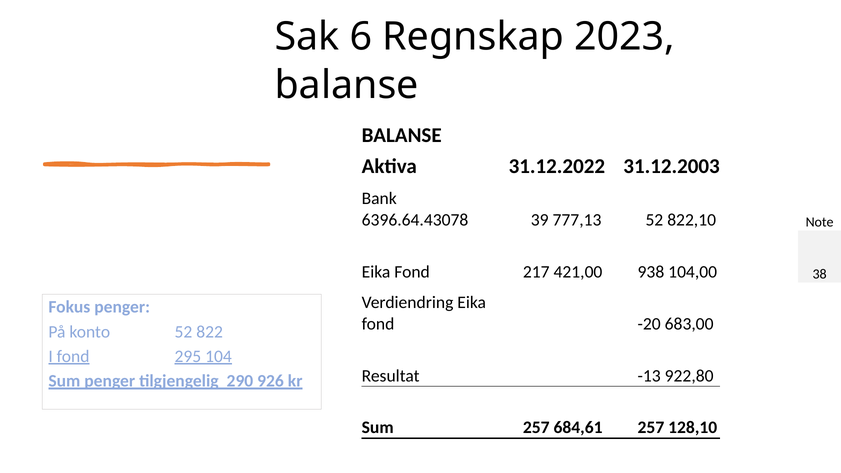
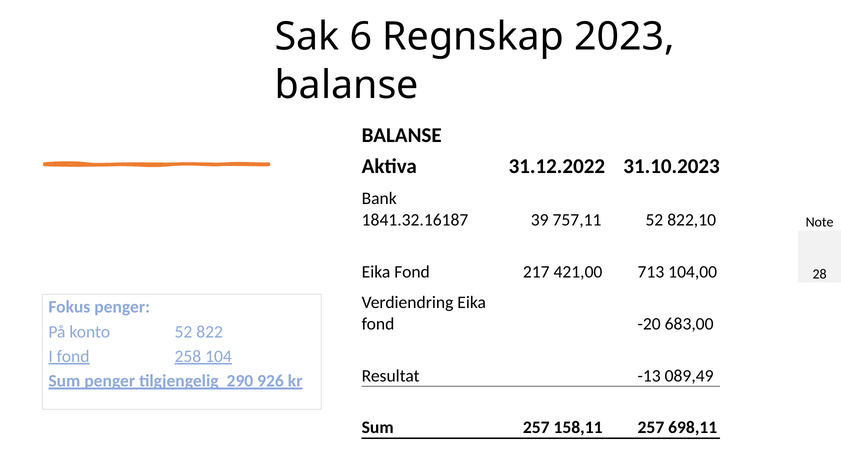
31.12.2003: 31.12.2003 -> 31.10.2023 (672, 166)
6396.64.43078: 6396.64.43078 -> 1841.32.16187 (415, 220)
777,13: 777,13 -> 757,11 (577, 220)
938: 938 -> 713 (651, 272)
38: 38 -> 28 (820, 274)
295: 295 -> 258 (188, 356)
922,80: 922,80 -> 089,49 (689, 376)
684,61: 684,61 -> 158,11 (578, 428)
128,10: 128,10 -> 698,11 (693, 428)
